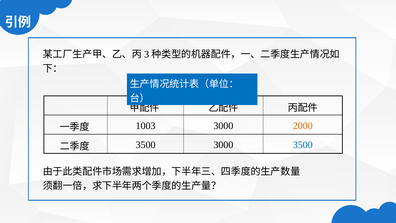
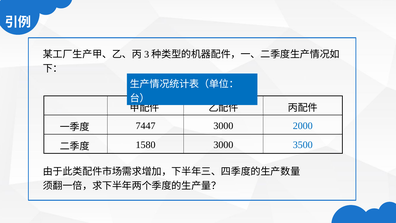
1003: 1003 -> 7447 (146, 126)
2000 colour: orange -> blue (303, 126)
3500: 3500 -> 1580 (146, 145)
